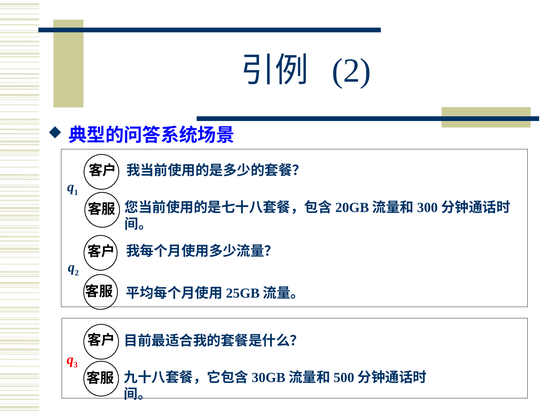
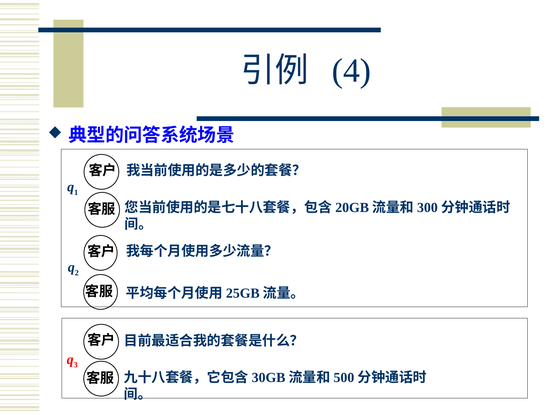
2: 2 -> 4 (351, 71)
